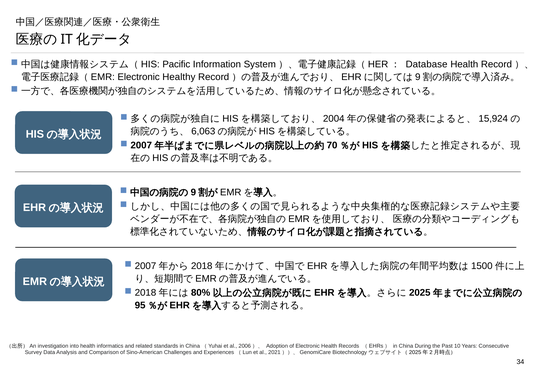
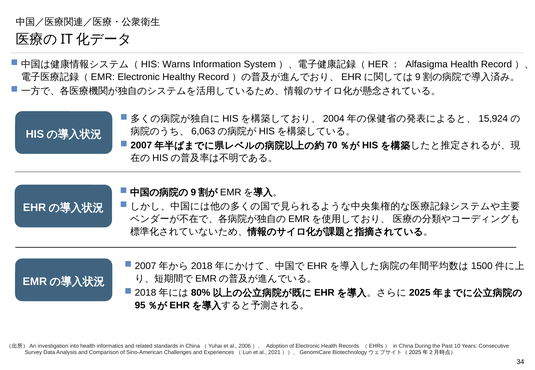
Pacific: Pacific -> Warns (176, 64)
Database: Database -> Alfasigma (427, 64)
